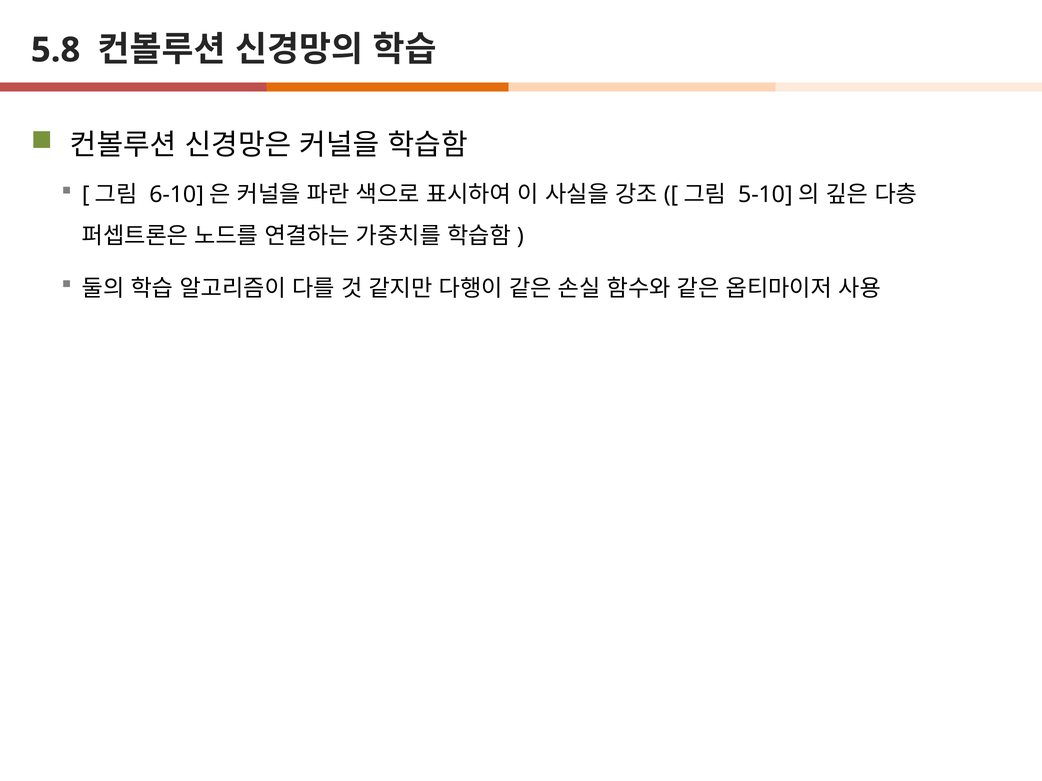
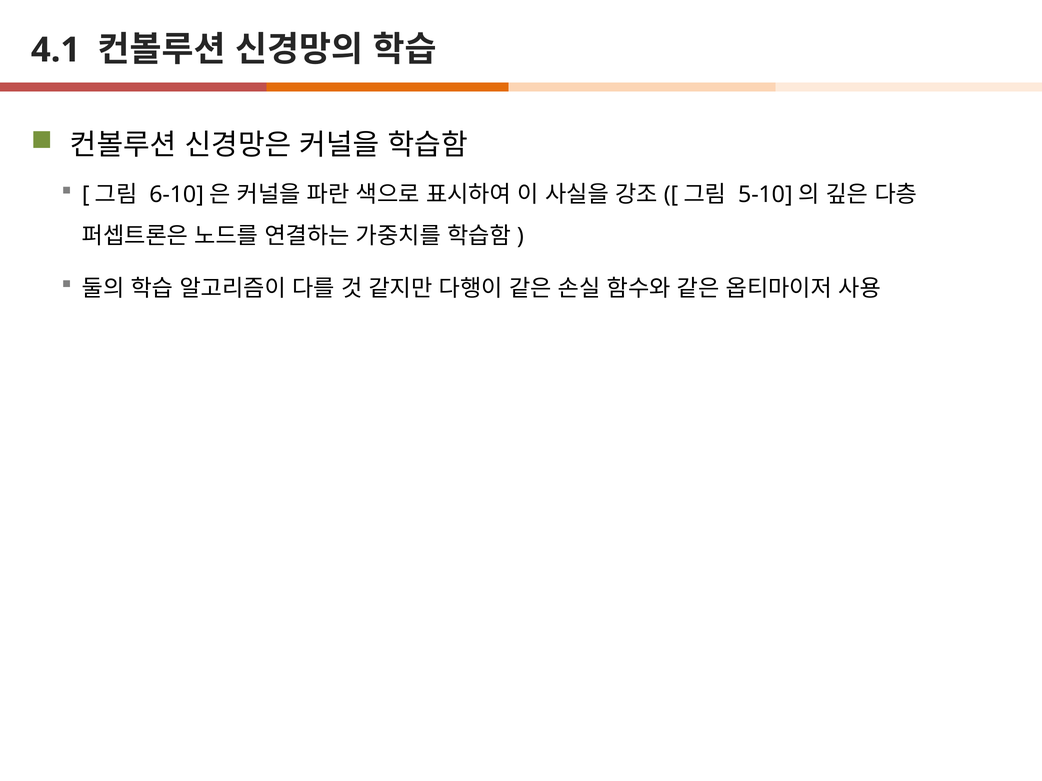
5.8: 5.8 -> 4.1 (56, 50)
